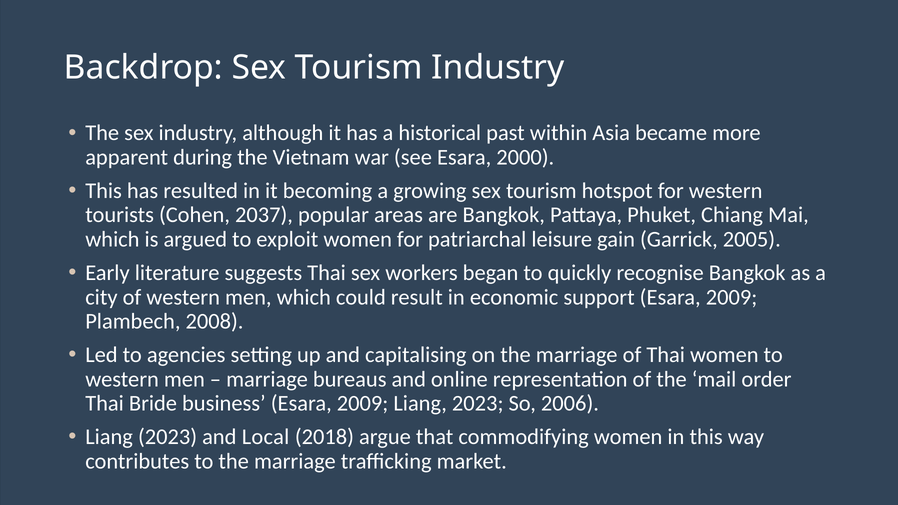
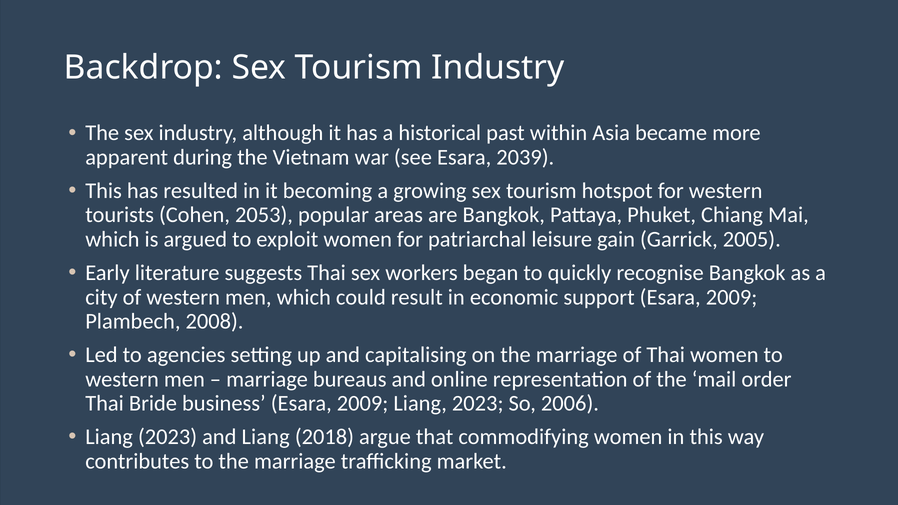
2000: 2000 -> 2039 (525, 157)
2037: 2037 -> 2053 (264, 215)
and Local: Local -> Liang (266, 437)
